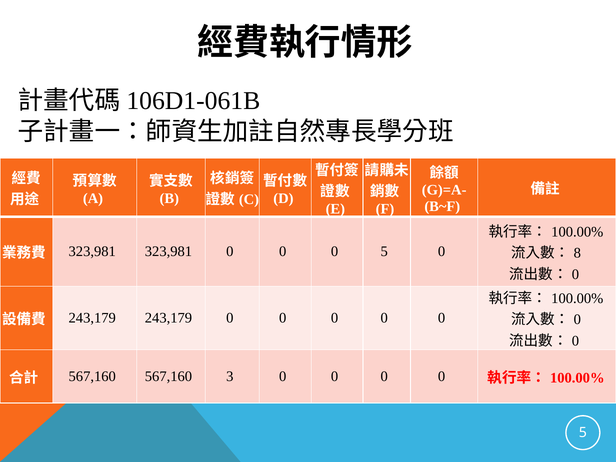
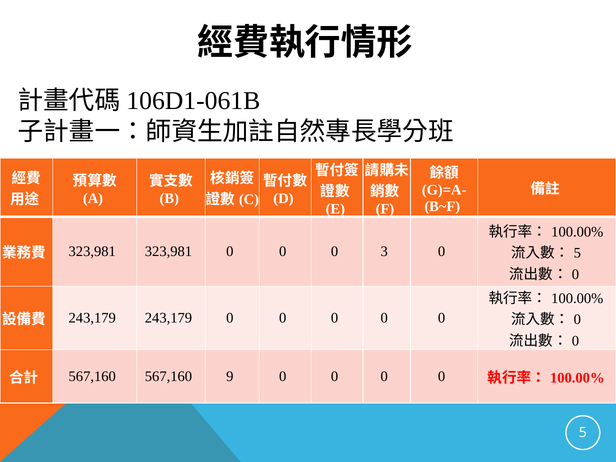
0 5: 5 -> 3 (384, 252)
8: 8 -> 5 (577, 253)
3: 3 -> 9 (230, 377)
